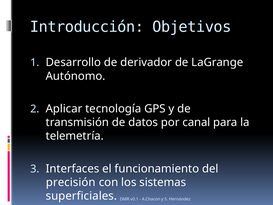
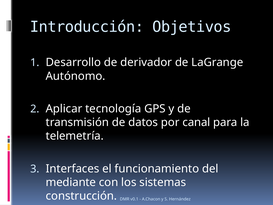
precisión: precisión -> mediante (71, 182)
superficiales: superficiales -> construcción (81, 196)
